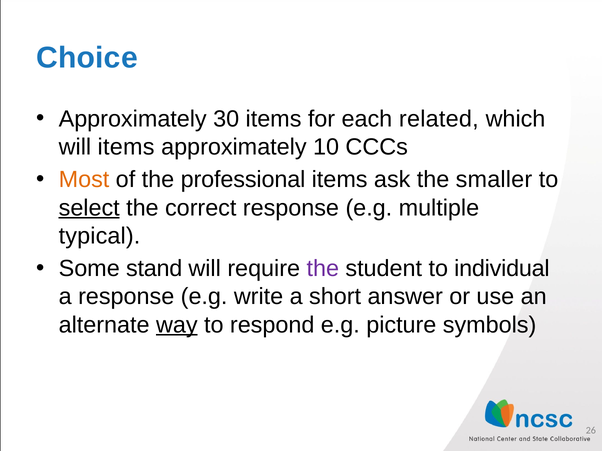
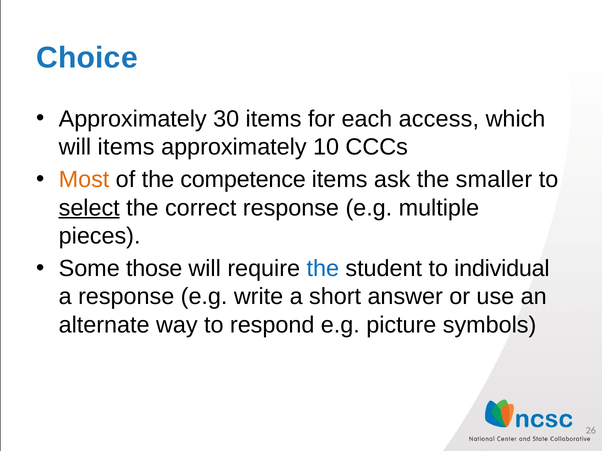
related: related -> access (439, 119)
professional: professional -> competence (243, 180)
typical: typical -> pieces (100, 236)
stand: stand -> those (154, 269)
the colour: purple -> blue (323, 269)
way underline: present -> none (177, 325)
